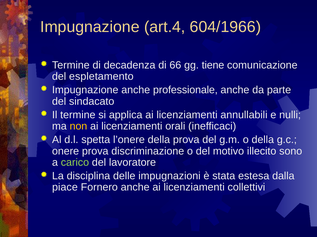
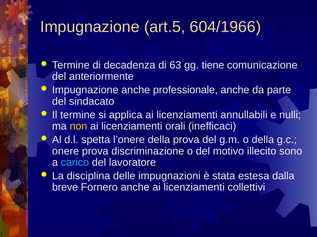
art.4: art.4 -> art.5 (165, 27)
66: 66 -> 63 (175, 65)
espletamento: espletamento -> anteriormente (101, 77)
carico colour: light green -> light blue (75, 163)
piace: piace -> breve (65, 188)
